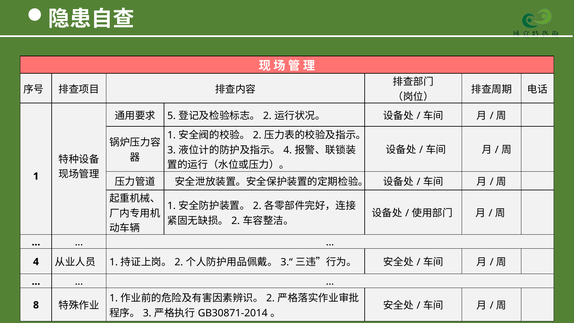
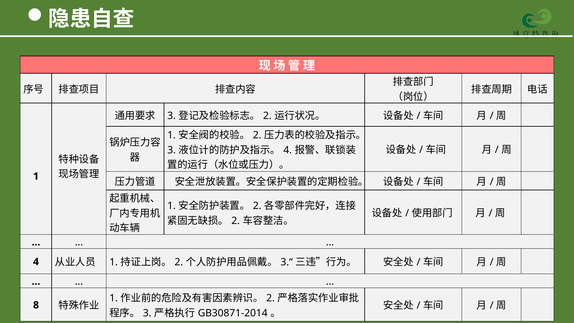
5: 5 -> 3 (172, 116)
